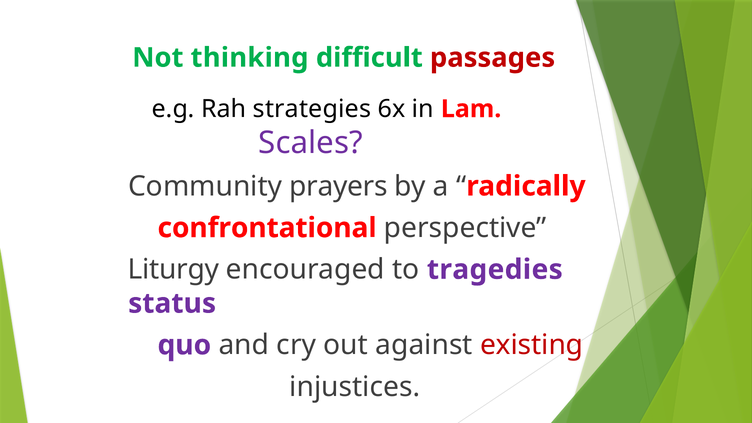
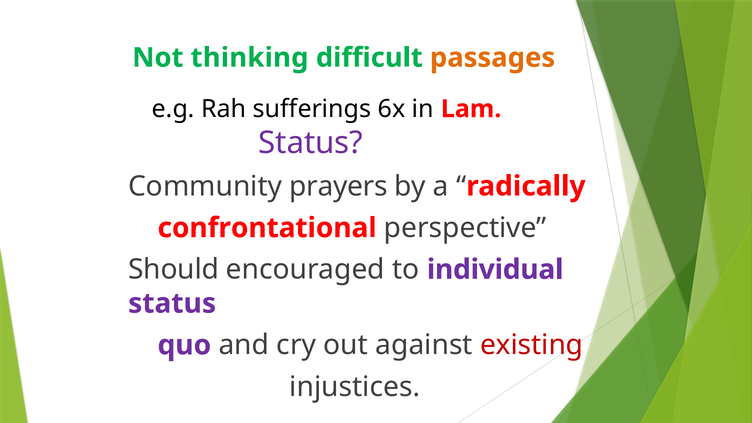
passages colour: red -> orange (493, 58)
strategies: strategies -> sufferings (312, 109)
Scales: Scales -> Status (311, 143)
Liturgy: Liturgy -> Should (174, 270)
tragedies: tragedies -> individual (495, 270)
